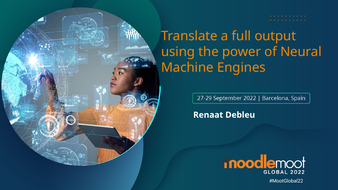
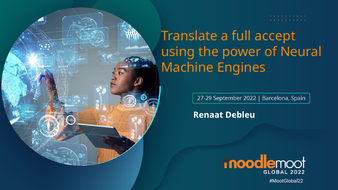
output: output -> accept (275, 36)
